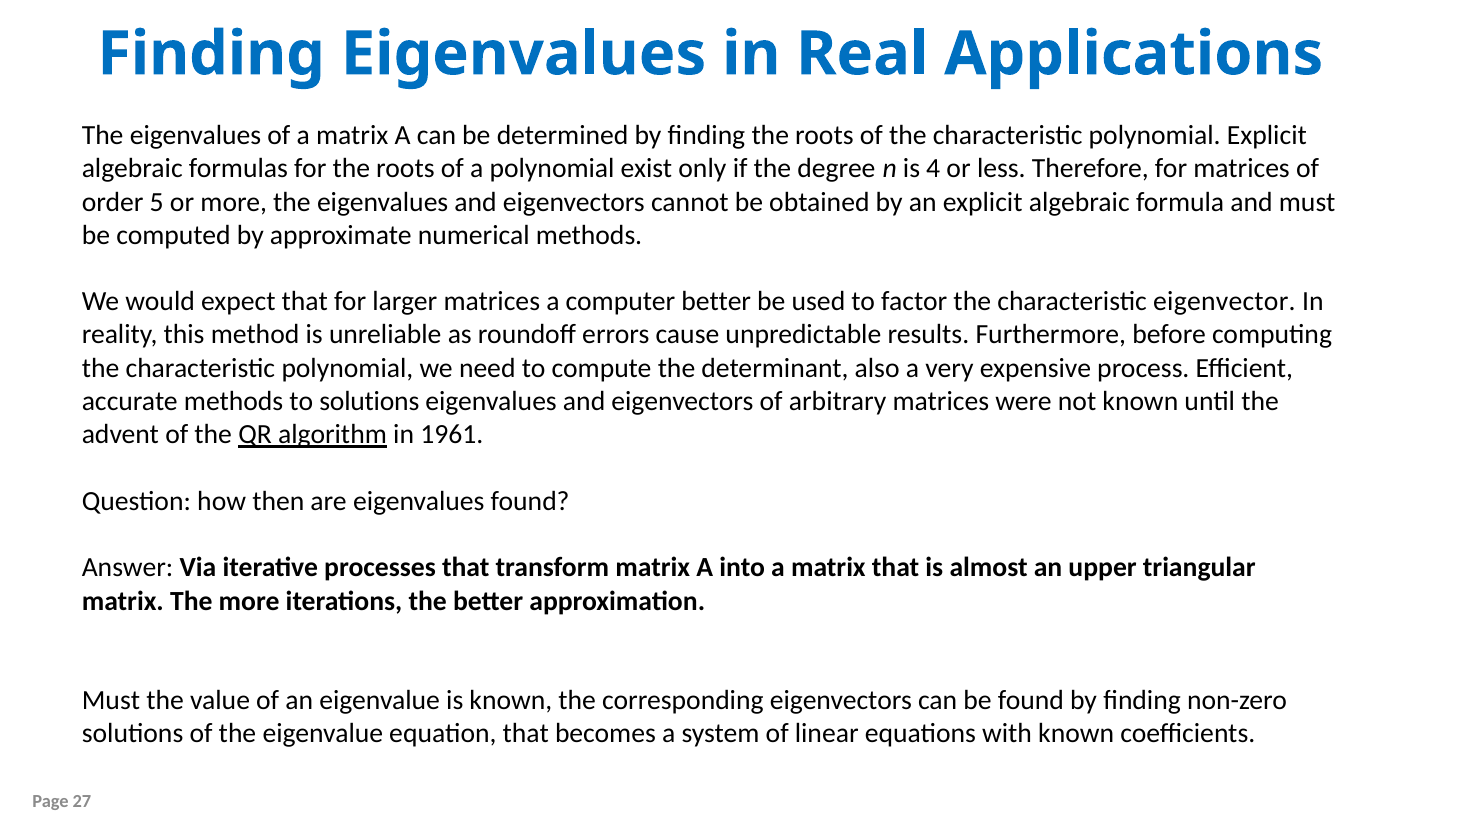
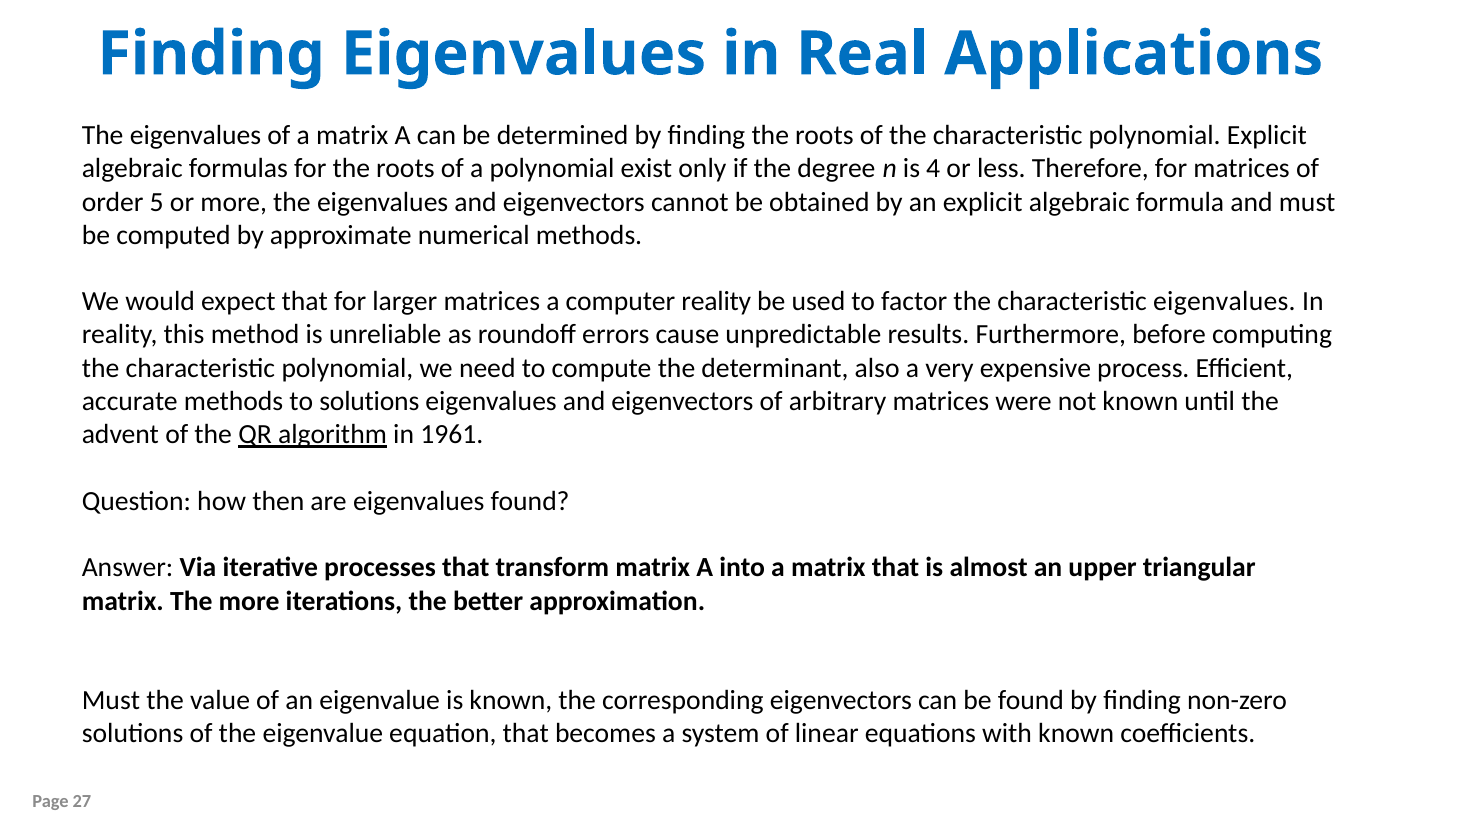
computer better: better -> reality (716, 302)
characteristic eigenvector: eigenvector -> eigenvalues (1224, 302)
